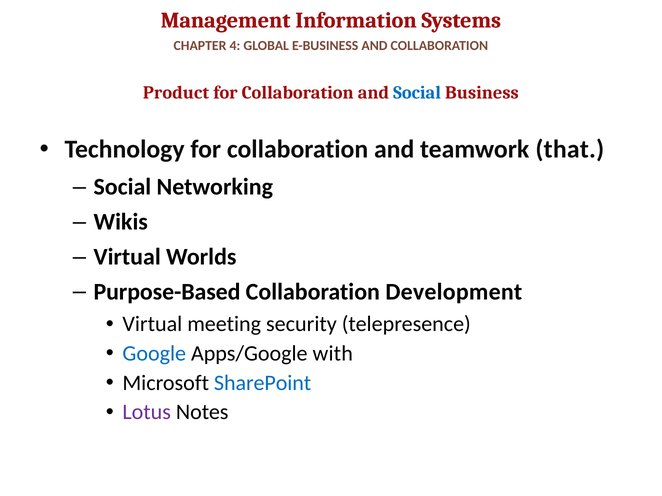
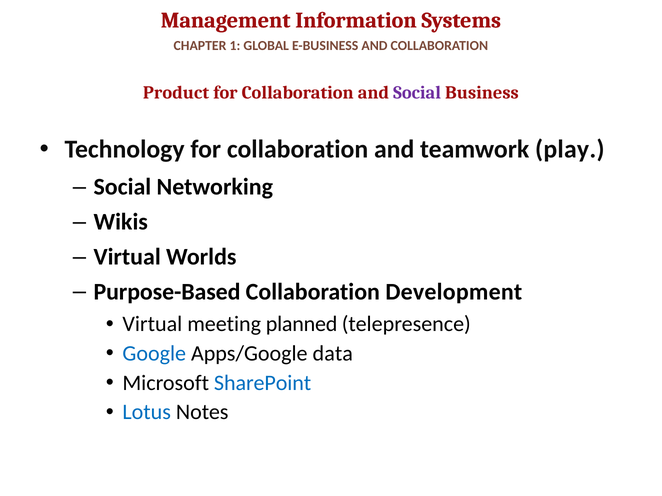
4: 4 -> 1 (235, 46)
Social colour: blue -> purple (417, 93)
that: that -> play (570, 149)
security: security -> planned (302, 325)
with: with -> data (333, 354)
Lotus colour: purple -> blue (147, 413)
